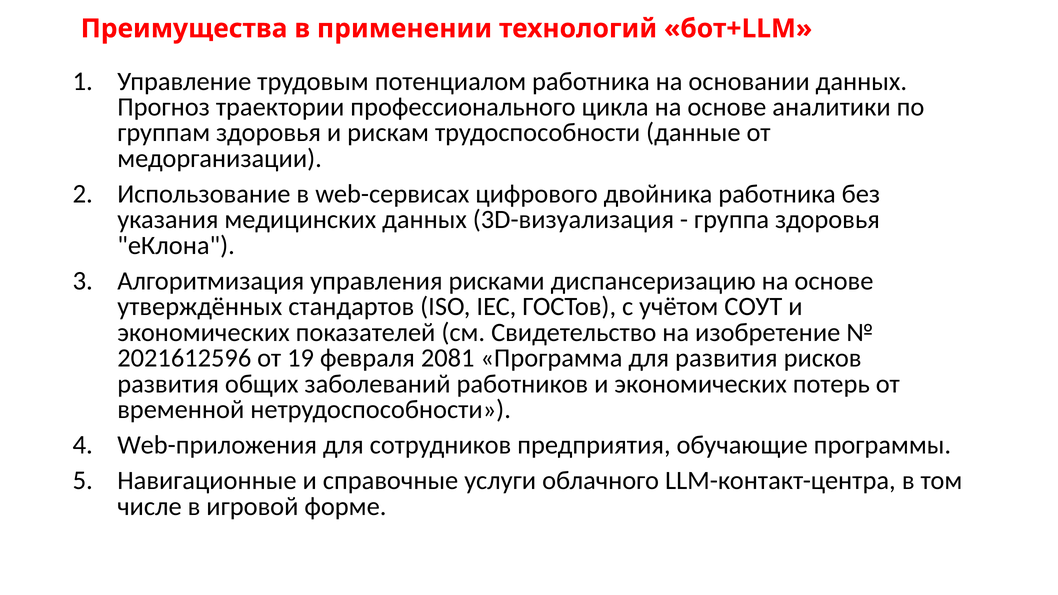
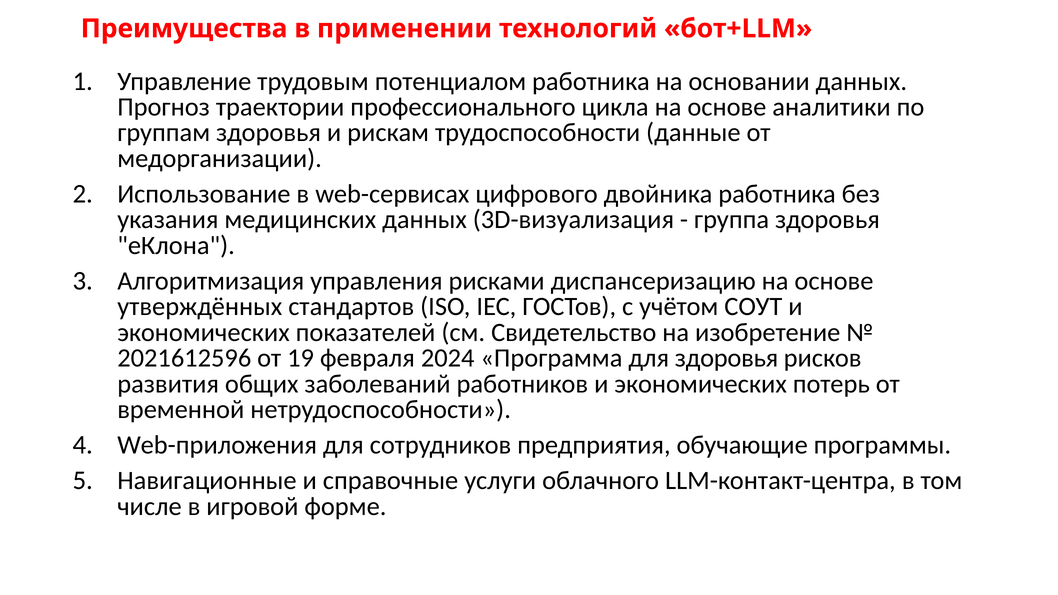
2081: 2081 -> 2024 (448, 358)
для развития: развития -> здоровья (727, 358)
